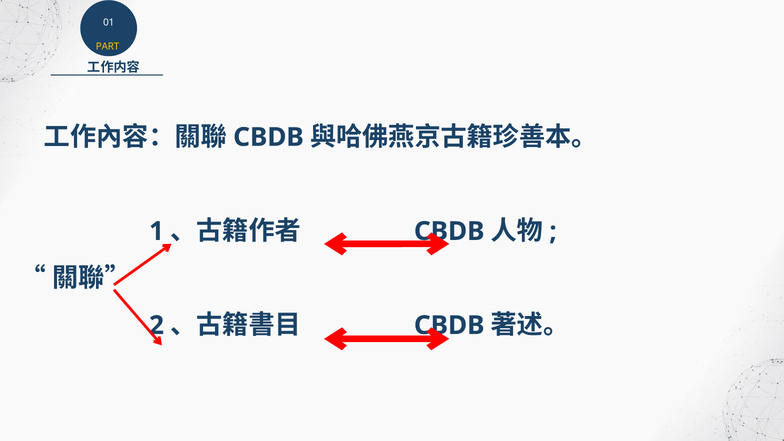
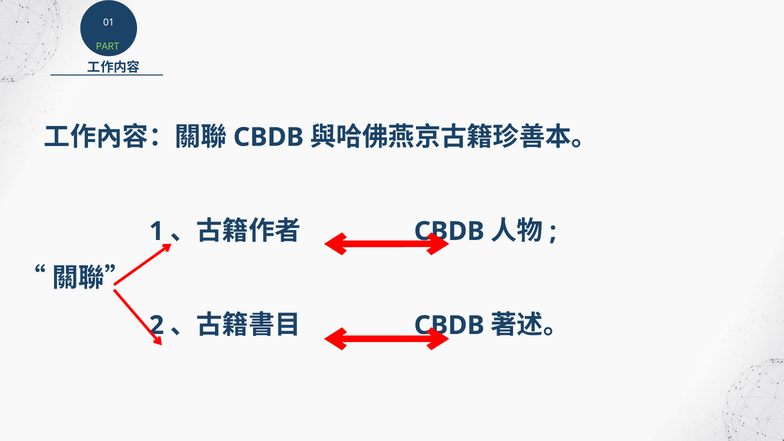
PART colour: yellow -> light green (108, 46)
